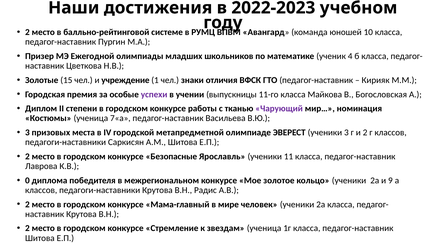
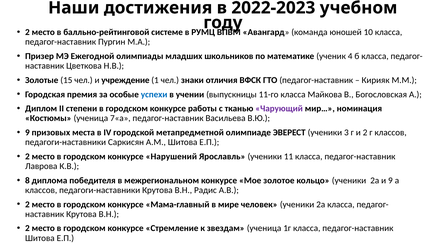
успехи colour: purple -> blue (154, 95)
3: 3 -> 9 (27, 133)
Безопасные: Безопасные -> Нарушений (171, 157)
0: 0 -> 8 (27, 181)
